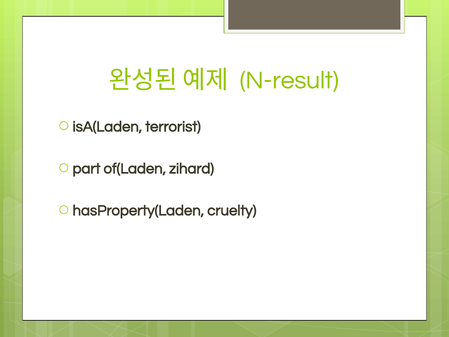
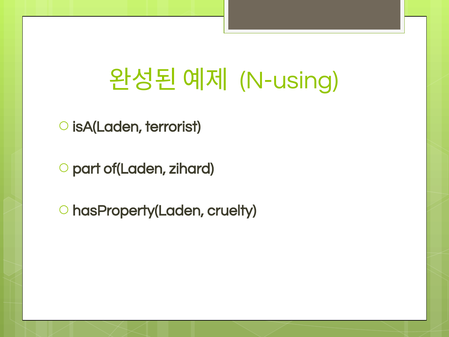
N-result: N-result -> N-using (289, 80)
